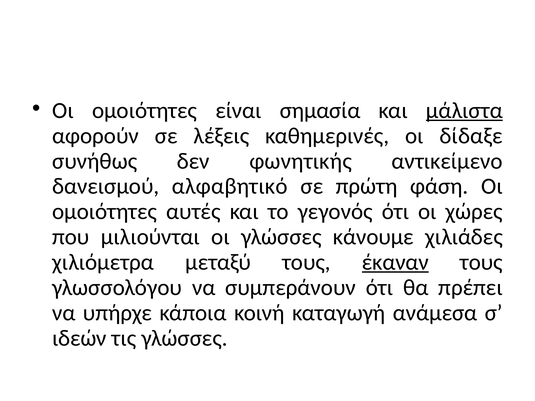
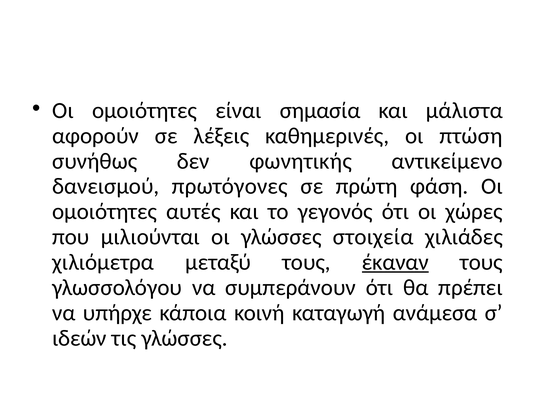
μάλιστα underline: present -> none (464, 111)
δίδαξε: δίδαξε -> πτώση (471, 136)
αλφαβητικό: αλφαβητικό -> πρωτόγονες (230, 187)
κάνουμε: κάνουμε -> στοιχεία (373, 237)
